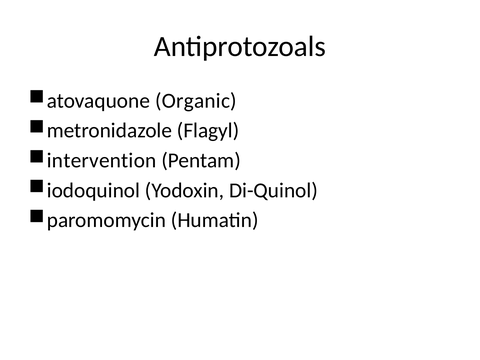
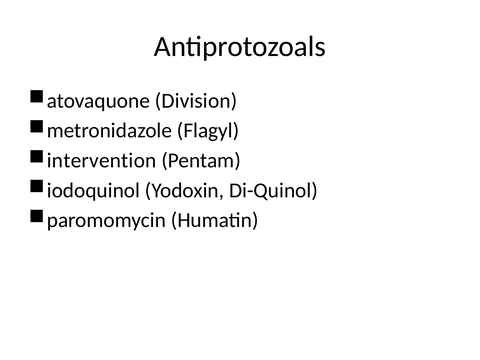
Organic: Organic -> Division (196, 101)
